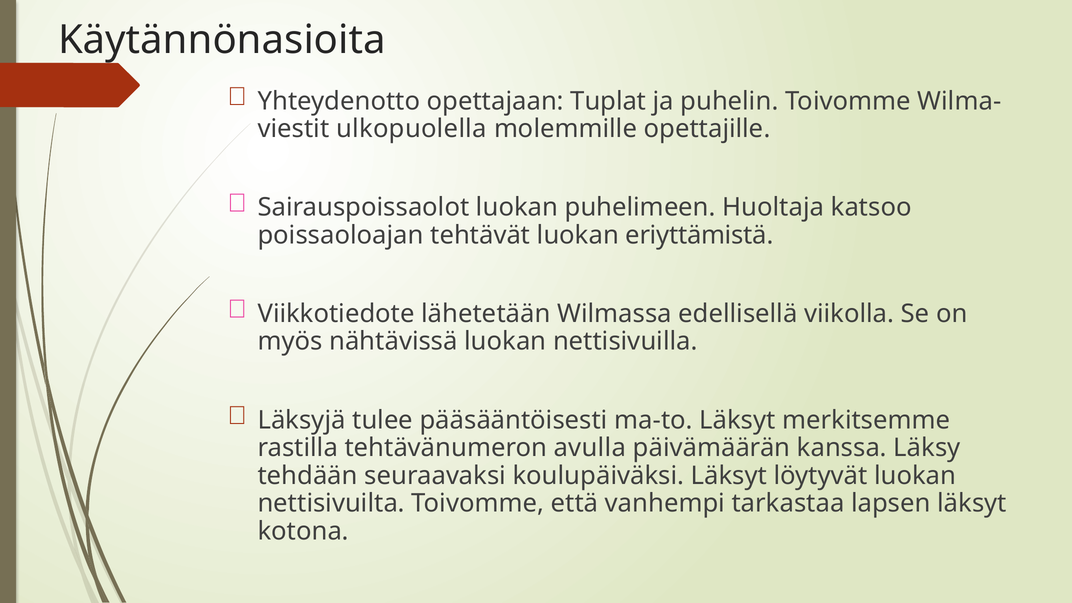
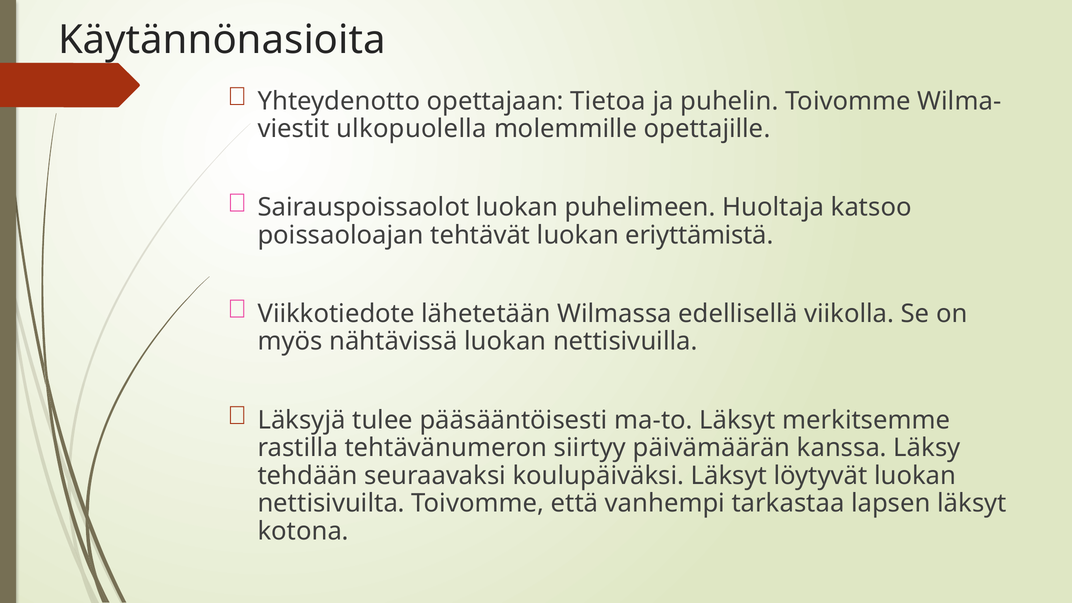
Tuplat: Tuplat -> Tietoa (608, 101)
avulla: avulla -> siirtyy (590, 448)
